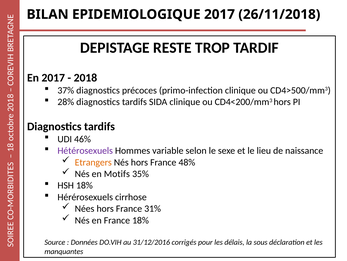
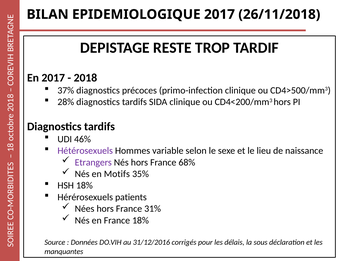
Etrangers colour: orange -> purple (93, 162)
48%: 48% -> 68% (187, 162)
cirrhose: cirrhose -> patients (131, 197)
